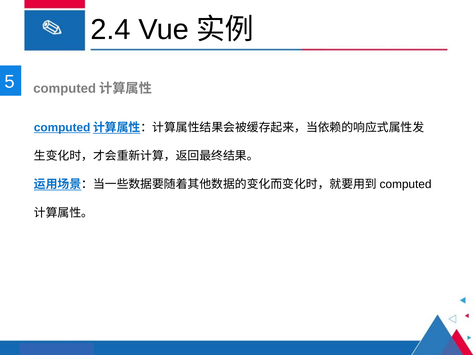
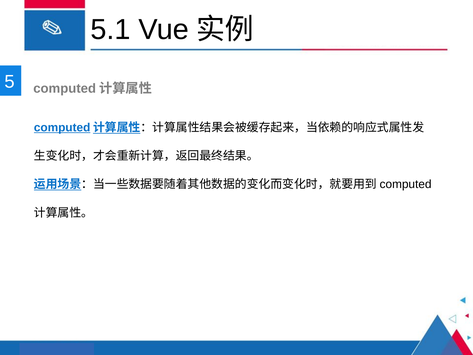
2.4: 2.4 -> 5.1 (111, 30)
